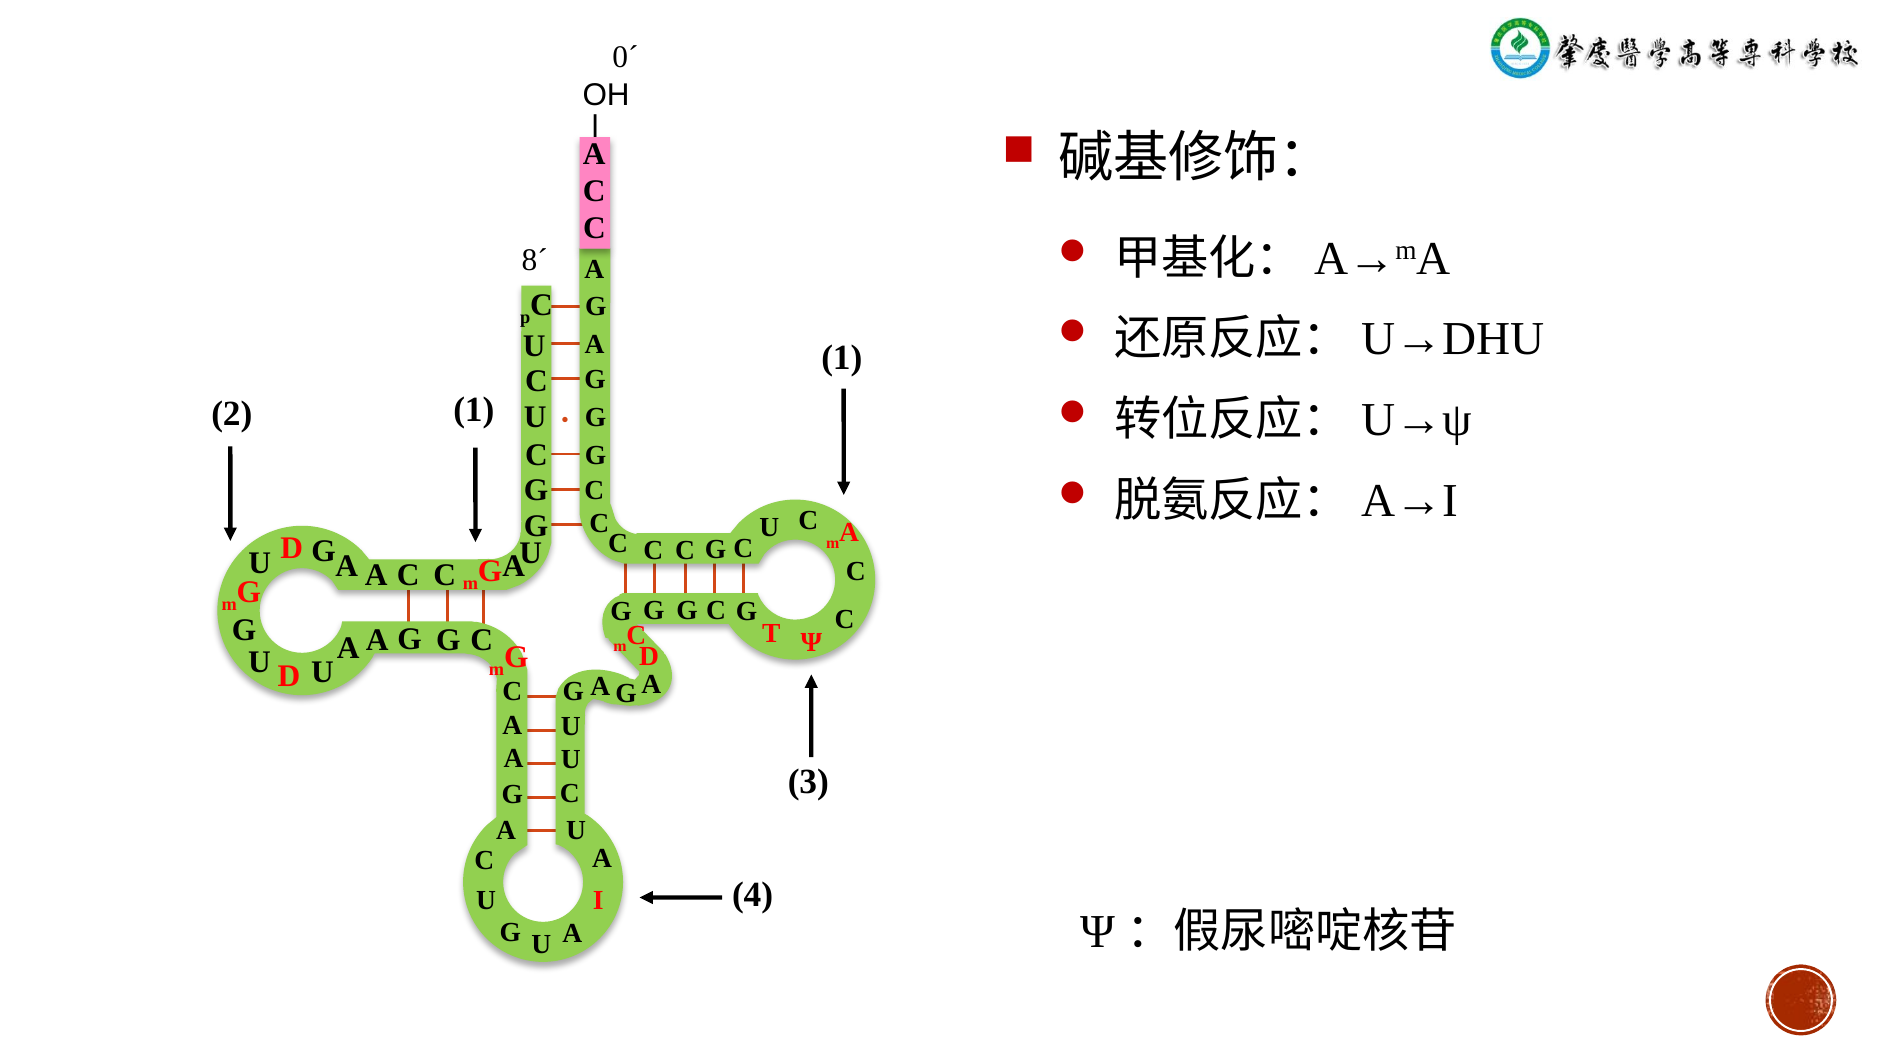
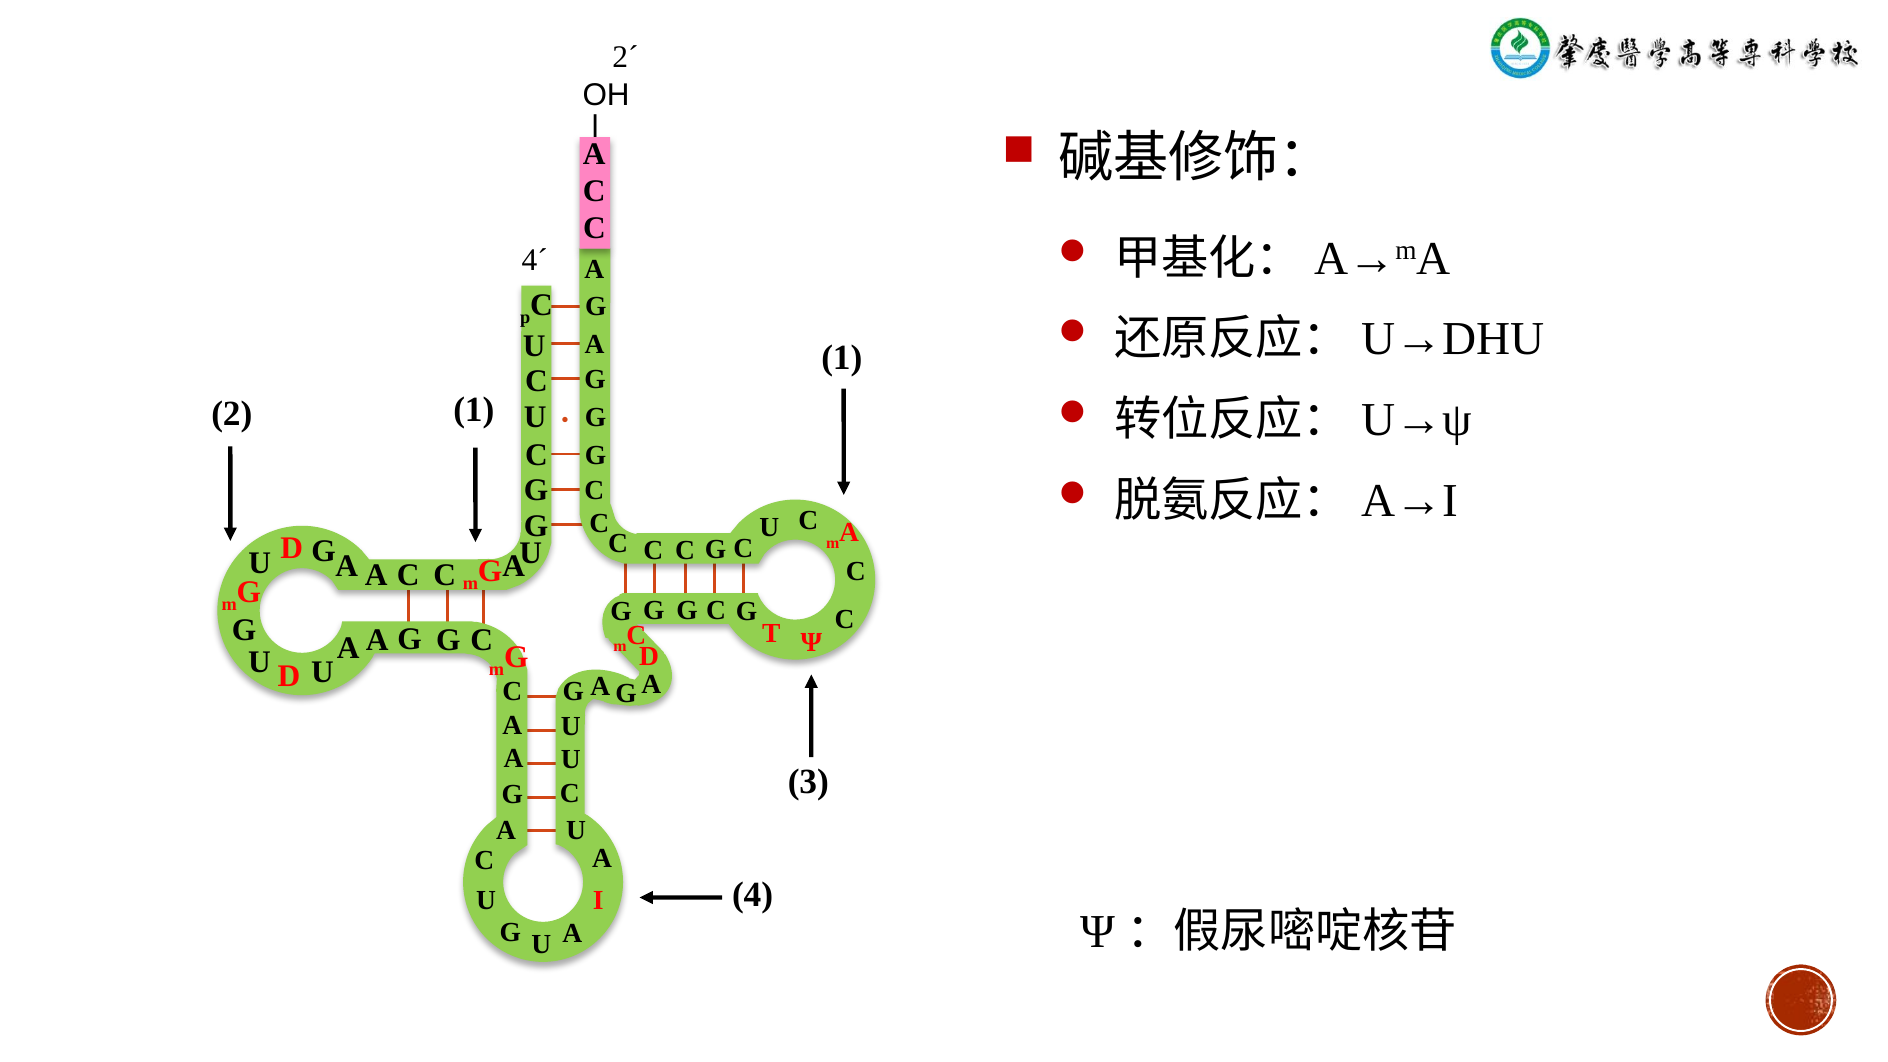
0´: 0´ -> 2´ (625, 57)
8´: 8´ -> 4´ (535, 260)
